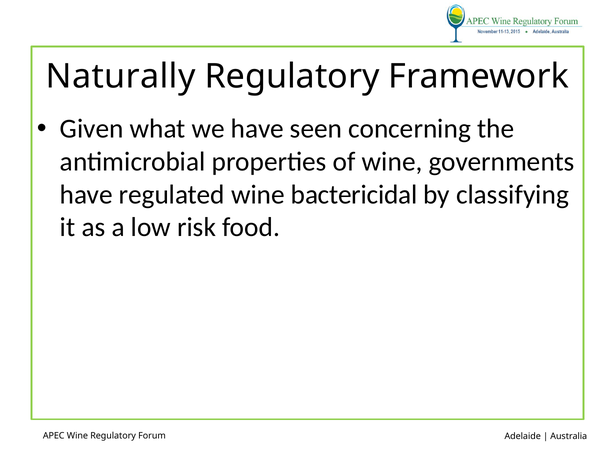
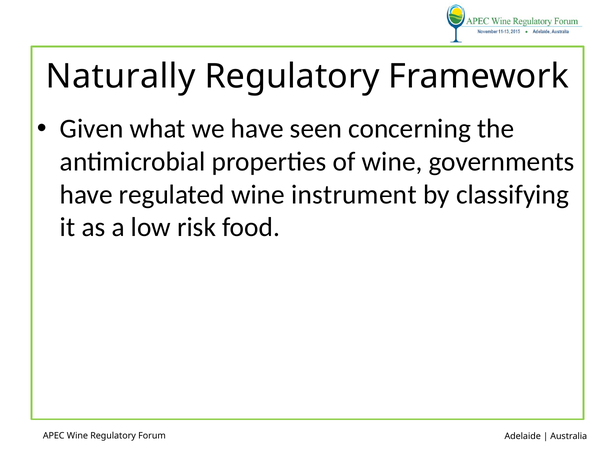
bactericidal: bactericidal -> instrument (354, 195)
